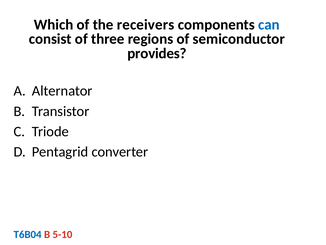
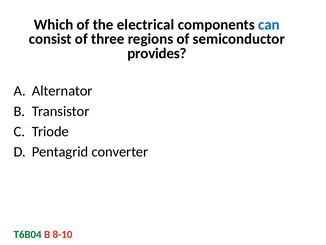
receivers: receivers -> electrical (146, 25)
T6B04 colour: blue -> green (28, 234)
5-10: 5-10 -> 8-10 (62, 234)
